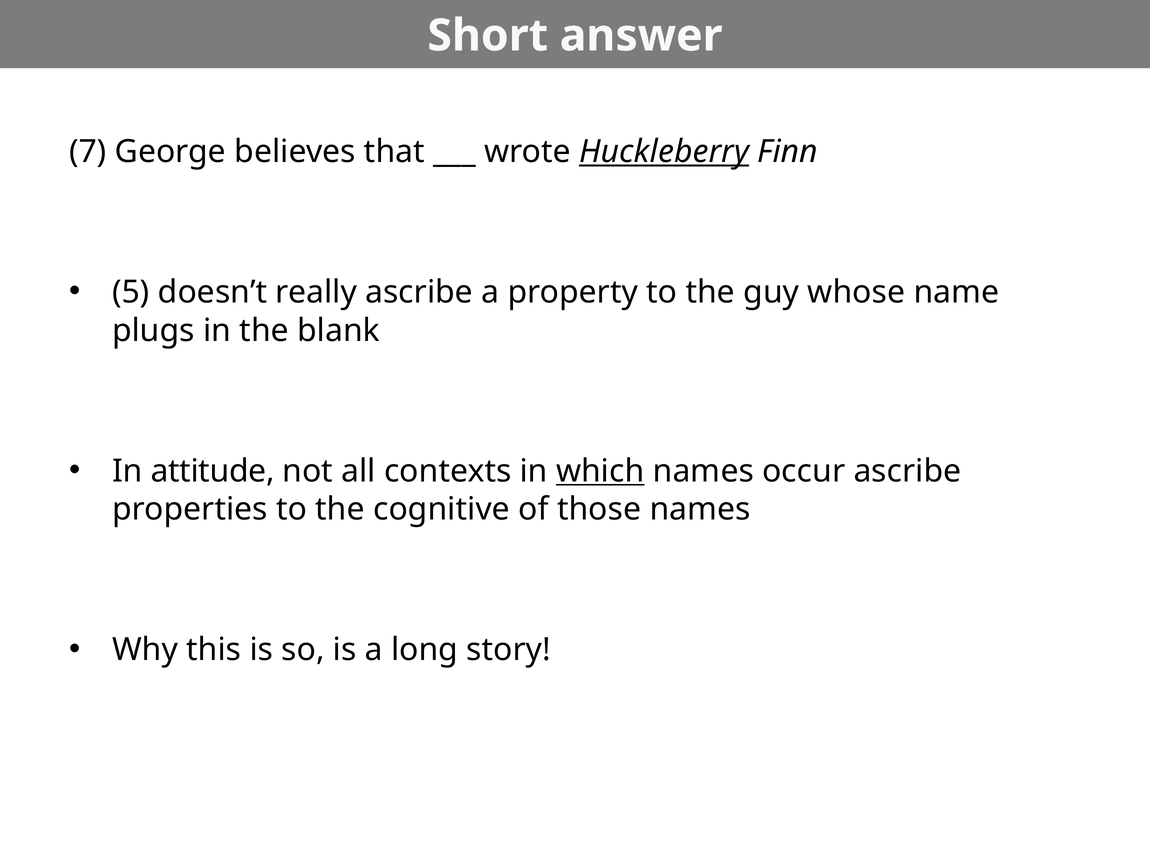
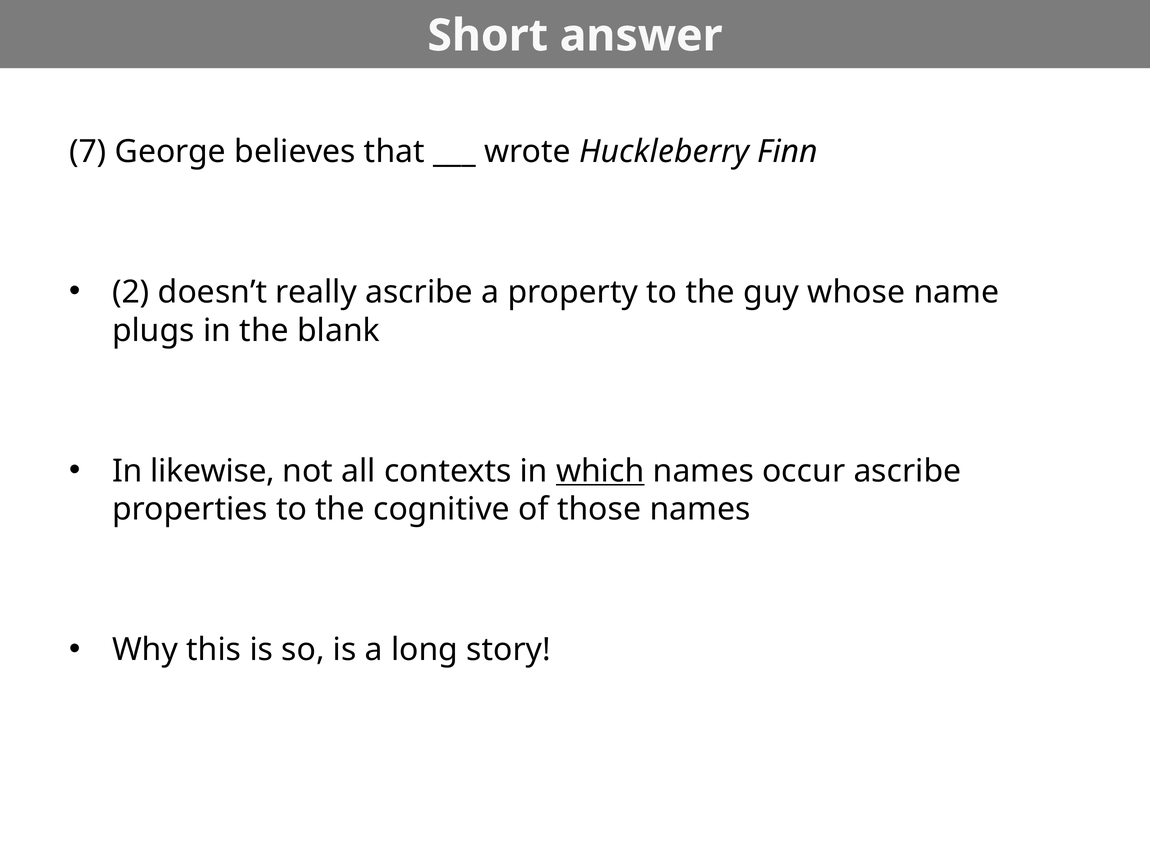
Huckleberry underline: present -> none (664, 152)
5: 5 -> 2 (131, 292)
attitude: attitude -> likewise (213, 471)
